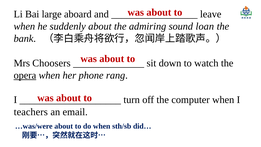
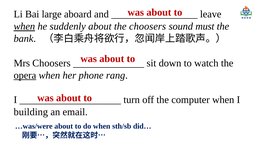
when underline: none -> present (24, 26)
the admiring: admiring -> choosers (148, 26)
loan: loan -> must (205, 26)
teachers: teachers -> building (31, 112)
